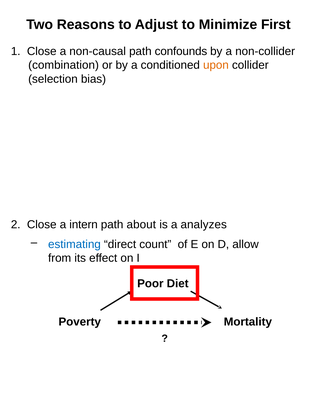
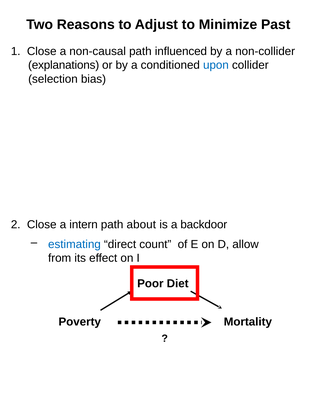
First: First -> Past (276, 25)
confounds: confounds -> influenced (181, 51)
combination: combination -> explanations (64, 65)
upon colour: orange -> blue (216, 65)
analyzes: analyzes -> backdoor (204, 225)
